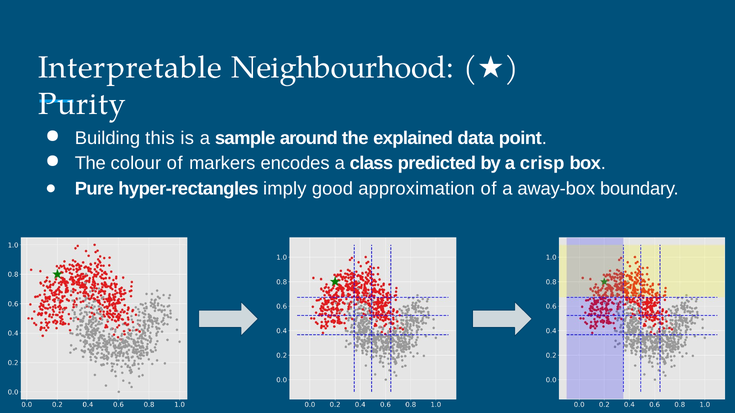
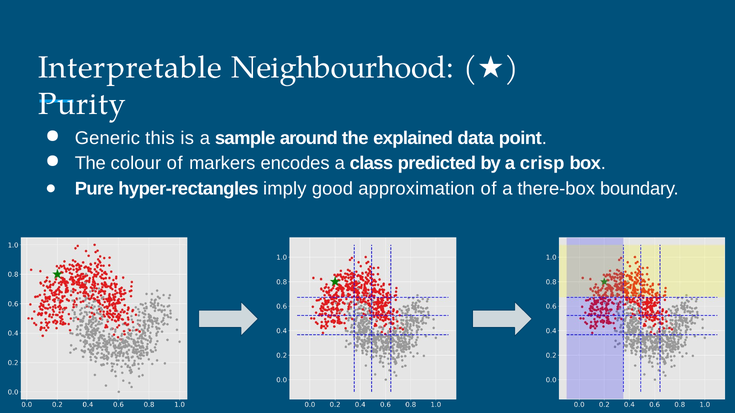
Building: Building -> Generic (107, 138)
away-box: away-box -> there-box (556, 189)
